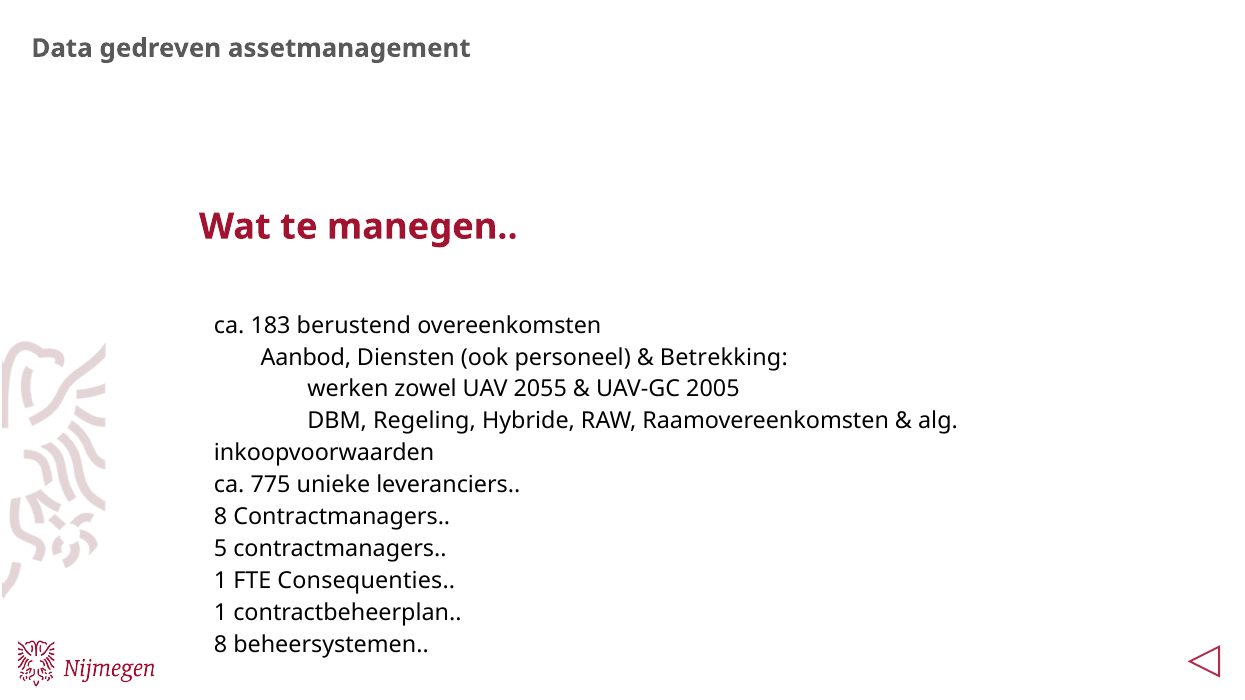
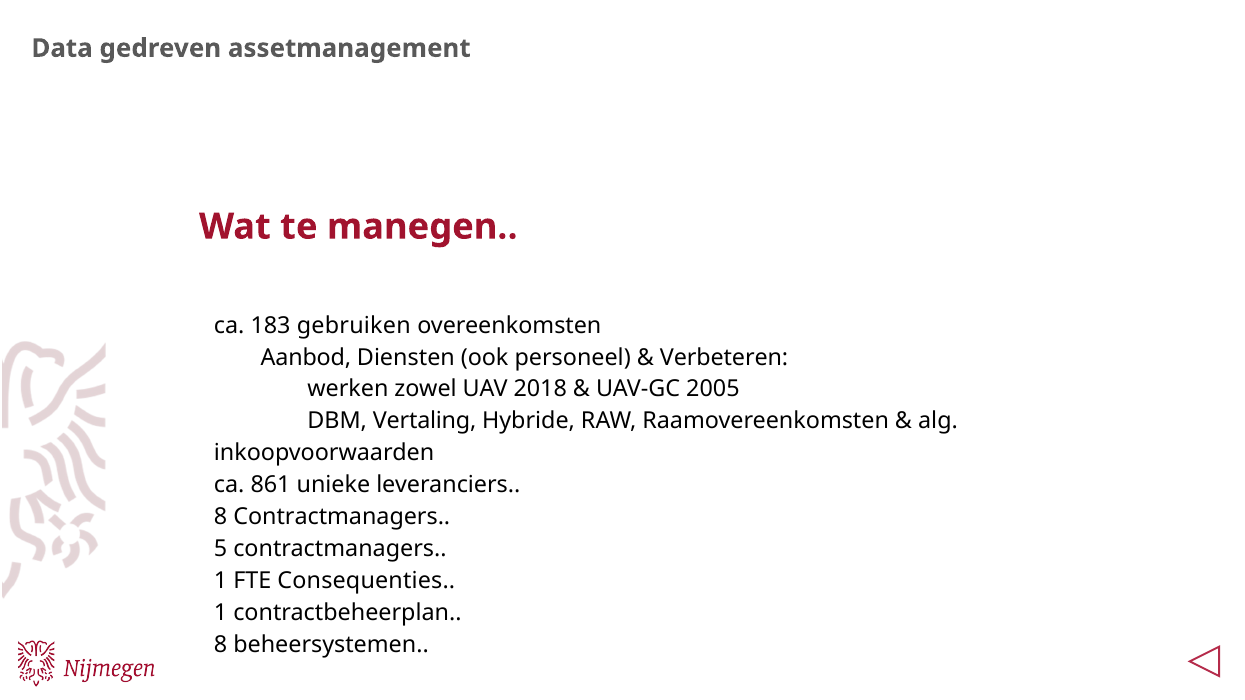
berustend: berustend -> gebruiken (354, 326)
Betrekking: Betrekking -> Verbeteren (724, 358)
2055: 2055 -> 2018 (540, 389)
Regeling: Regeling -> Vertaling (425, 421)
775: 775 -> 861 (271, 485)
